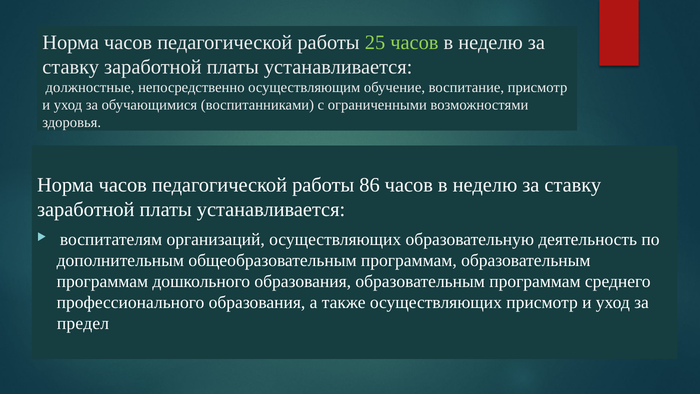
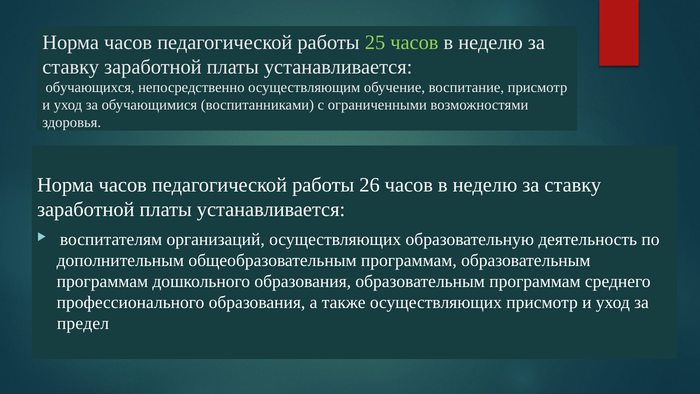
должностные: должностные -> обучающихся (90, 87)
86: 86 -> 26 (370, 185)
